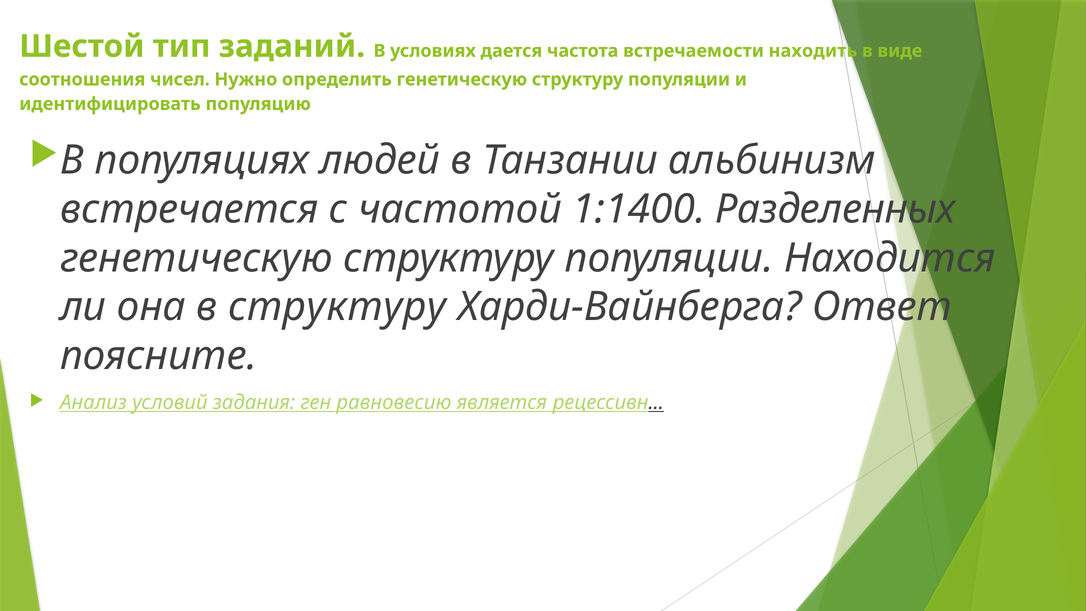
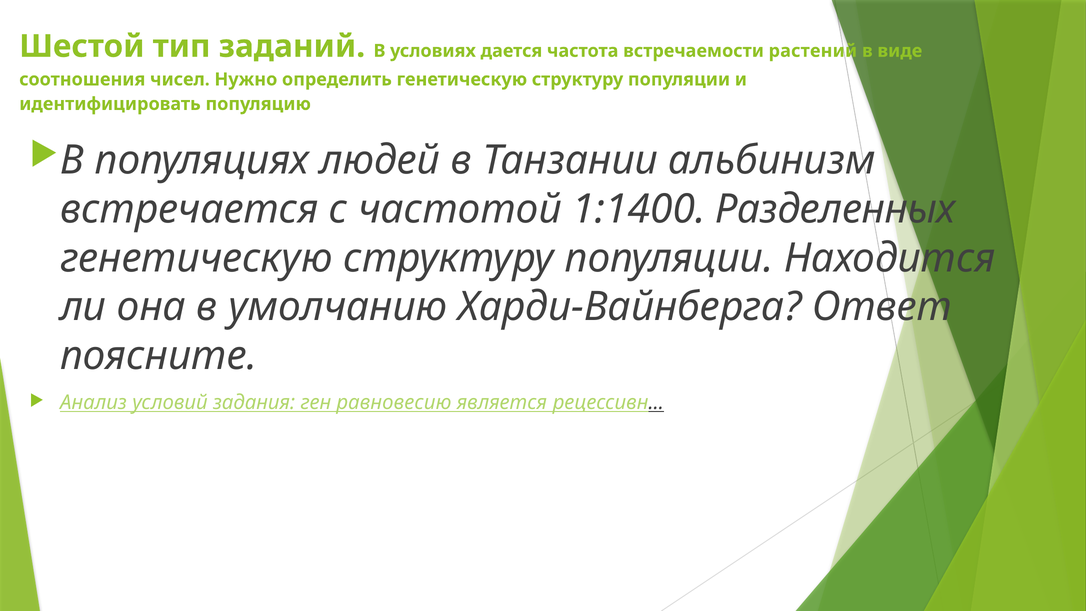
находить: находить -> растений (813, 51)
в структуру: структуру -> умолчанию (338, 307)
